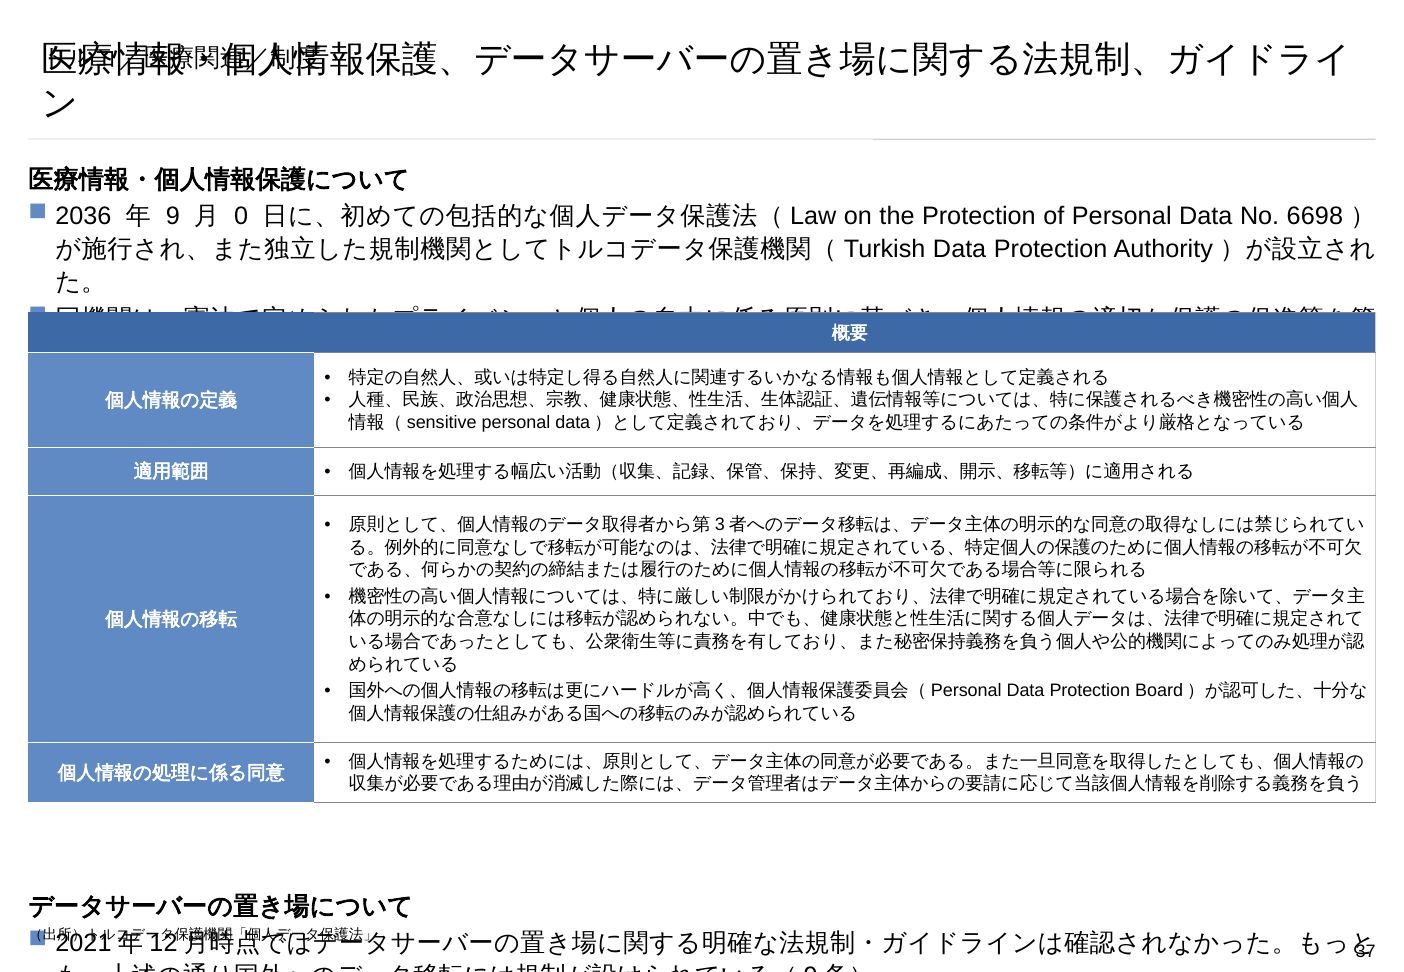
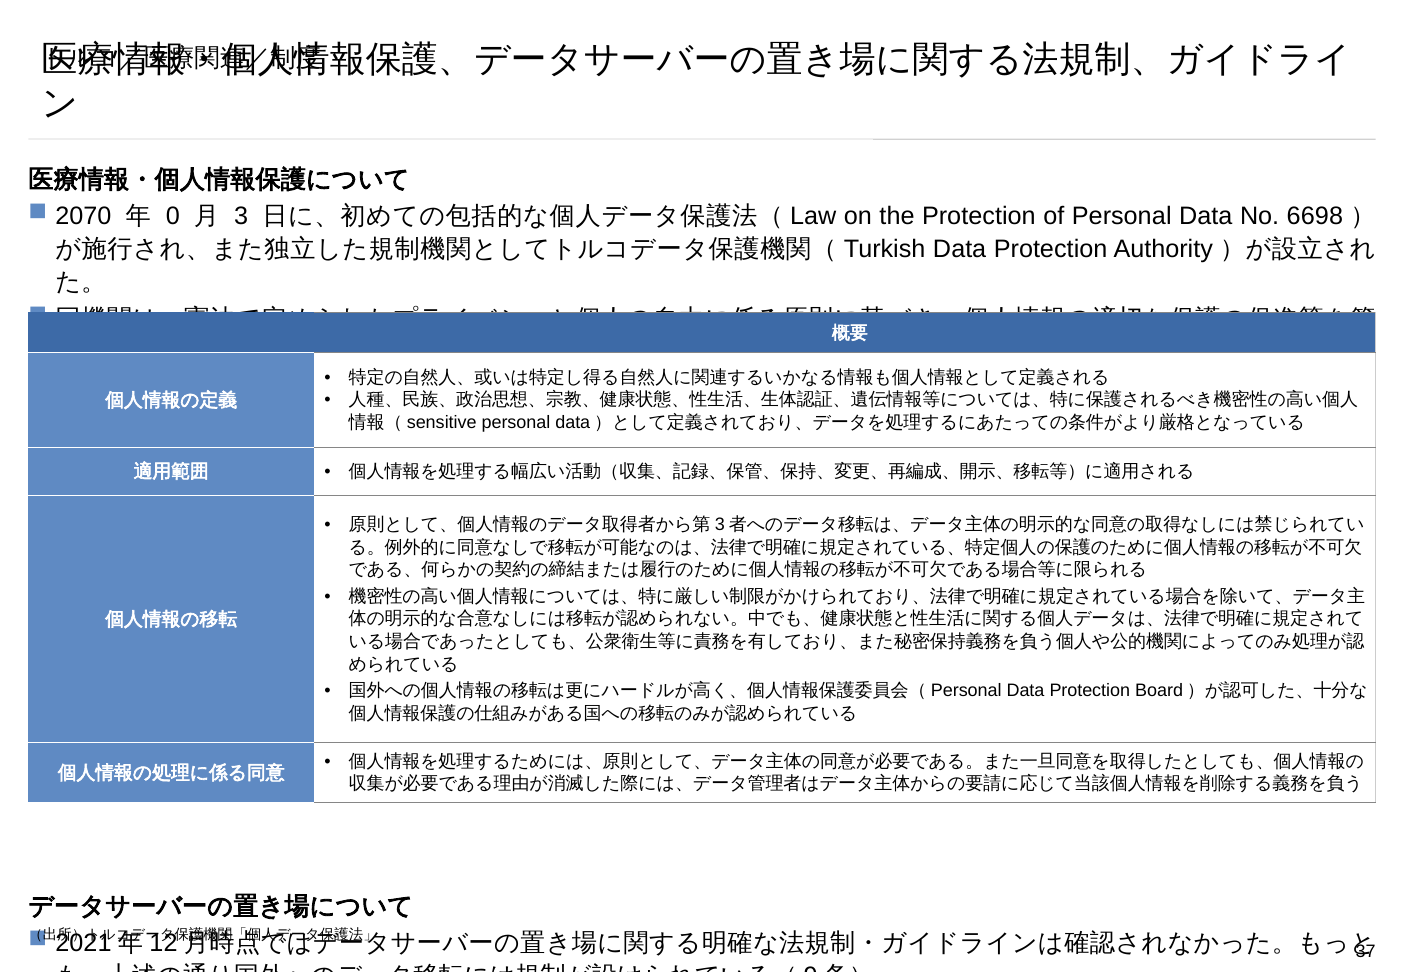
2036: 2036 -> 2070 (83, 216)
9: 9 -> 0 (173, 216)
0: 0 -> 3 (241, 216)
